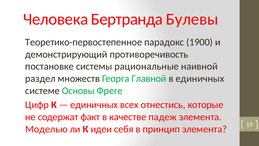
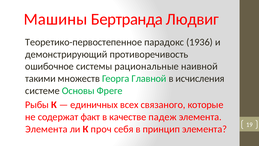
Человека: Человека -> Машины (56, 19)
Булевы: Булевы -> Людвиг (192, 19)
1900: 1900 -> 1936 (200, 42)
постановке: постановке -> ошибочное (50, 66)
раздел: раздел -> такими (40, 78)
в единичных: единичных -> исчисления (200, 78)
Цифр: Цифр -> Рыбы (37, 105)
отнестись: отнестись -> связаного (163, 105)
Моделью: Моделью -> Элемента (46, 129)
идеи: идеи -> проч (101, 129)
